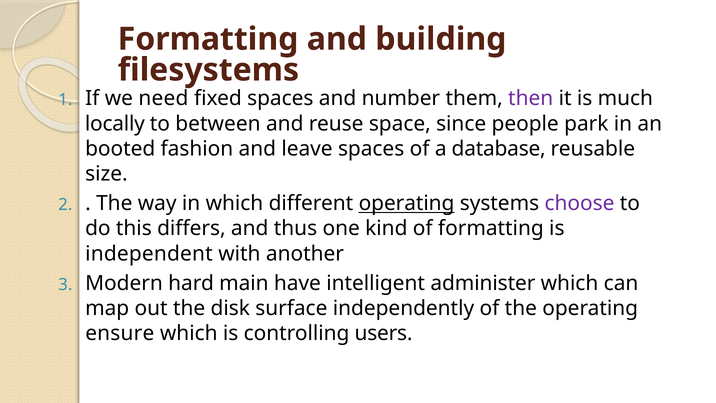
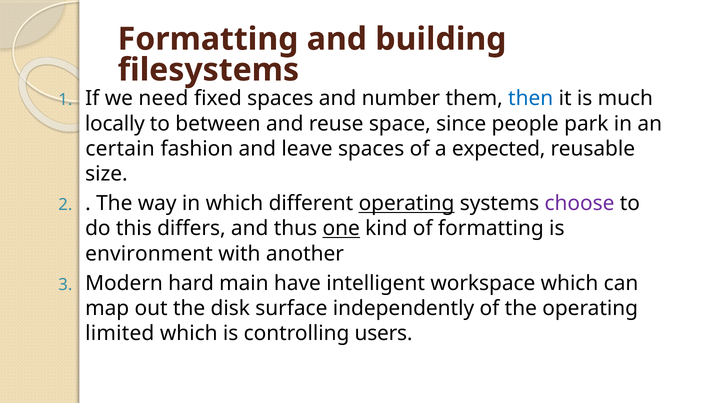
then colour: purple -> blue (531, 99)
booted: booted -> certain (120, 149)
database: database -> expected (499, 149)
one underline: none -> present (341, 228)
independent: independent -> environment (149, 253)
administer: administer -> workspace (483, 283)
ensure: ensure -> limited (120, 333)
